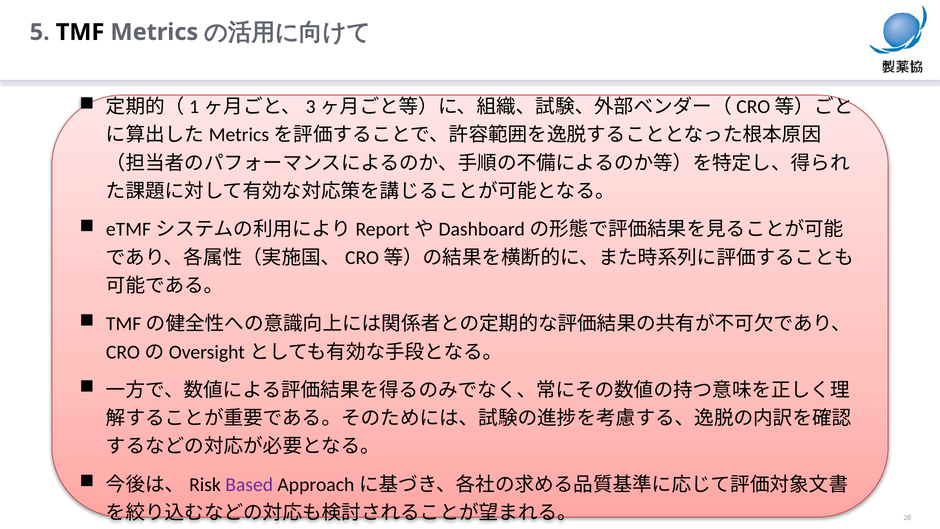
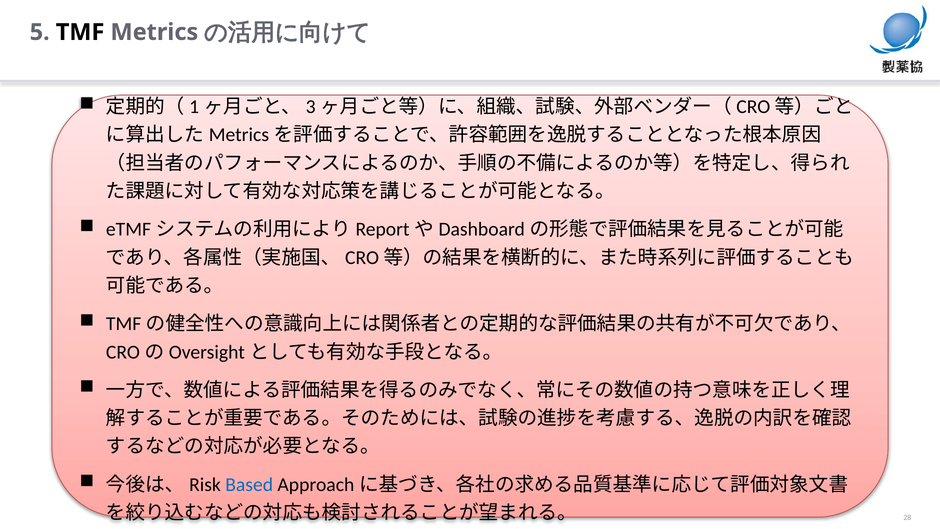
Based colour: purple -> blue (249, 484)
